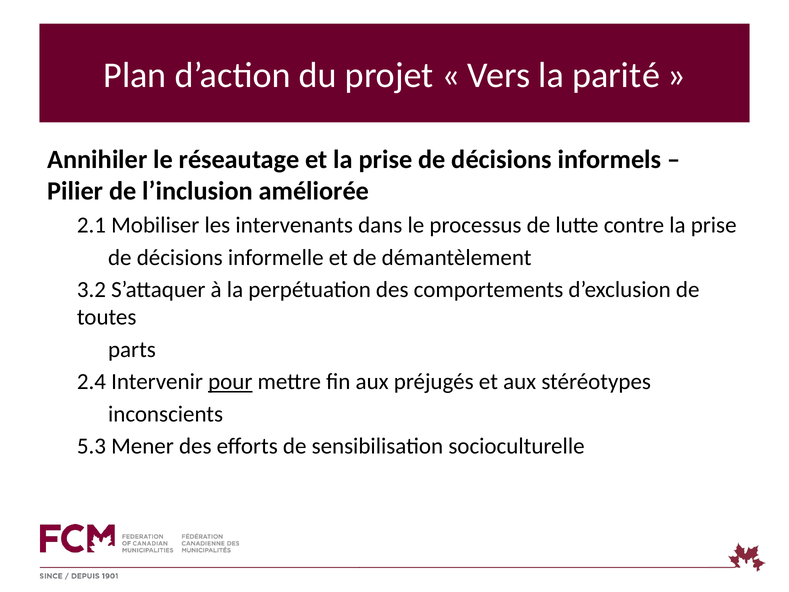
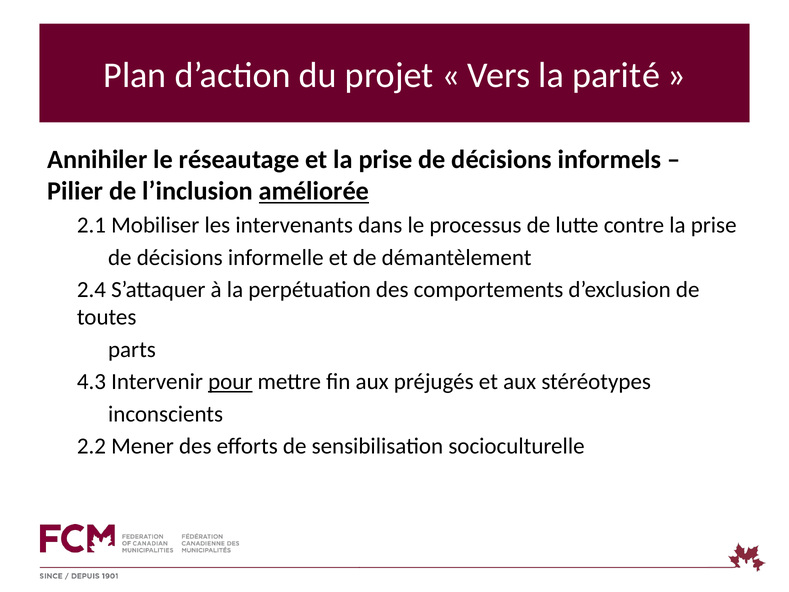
améliorée underline: none -> present (314, 191)
3.2: 3.2 -> 2.4 (91, 290)
2.4: 2.4 -> 4.3 (91, 382)
5.3: 5.3 -> 2.2 (91, 446)
